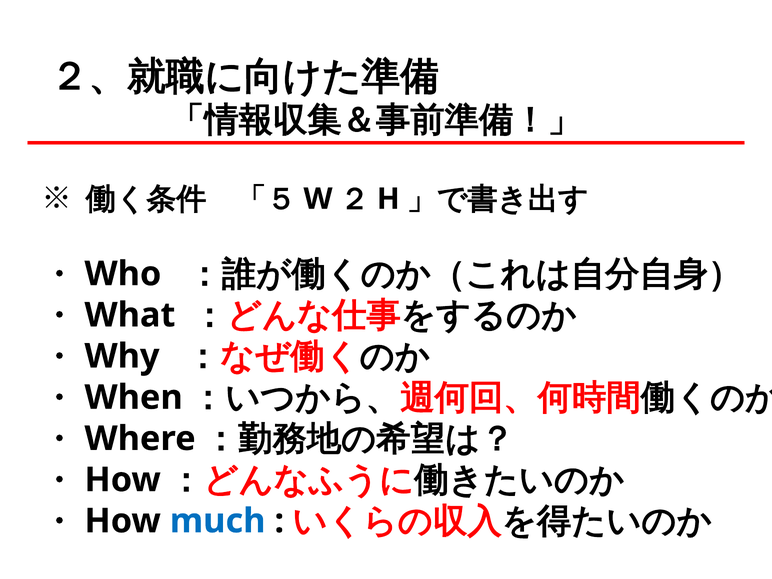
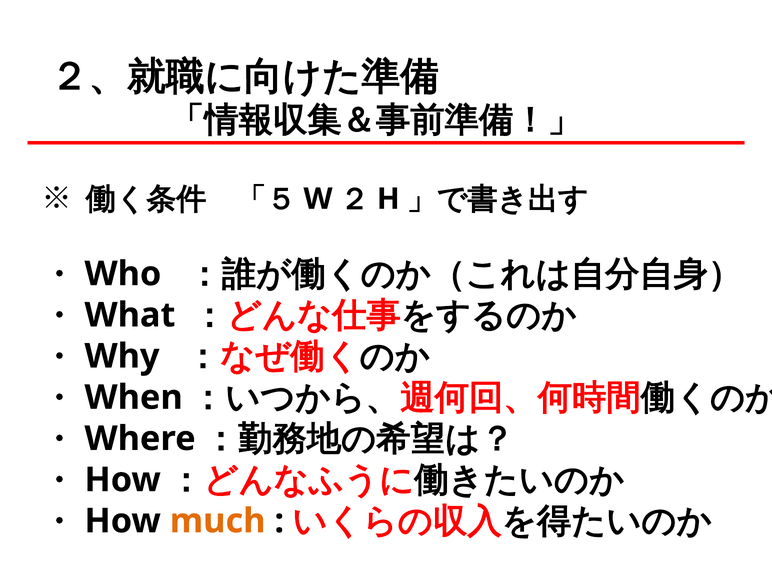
much colour: blue -> orange (218, 521)
